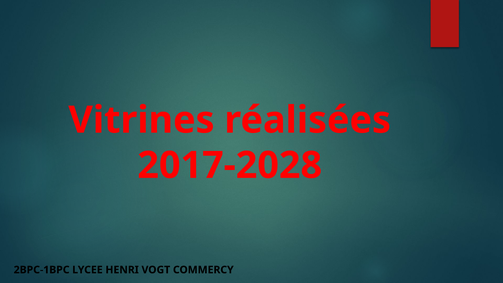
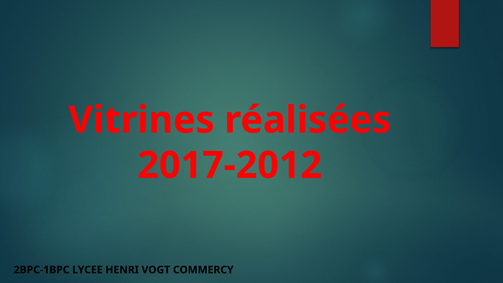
2017-2028: 2017-2028 -> 2017-2012 (230, 165)
